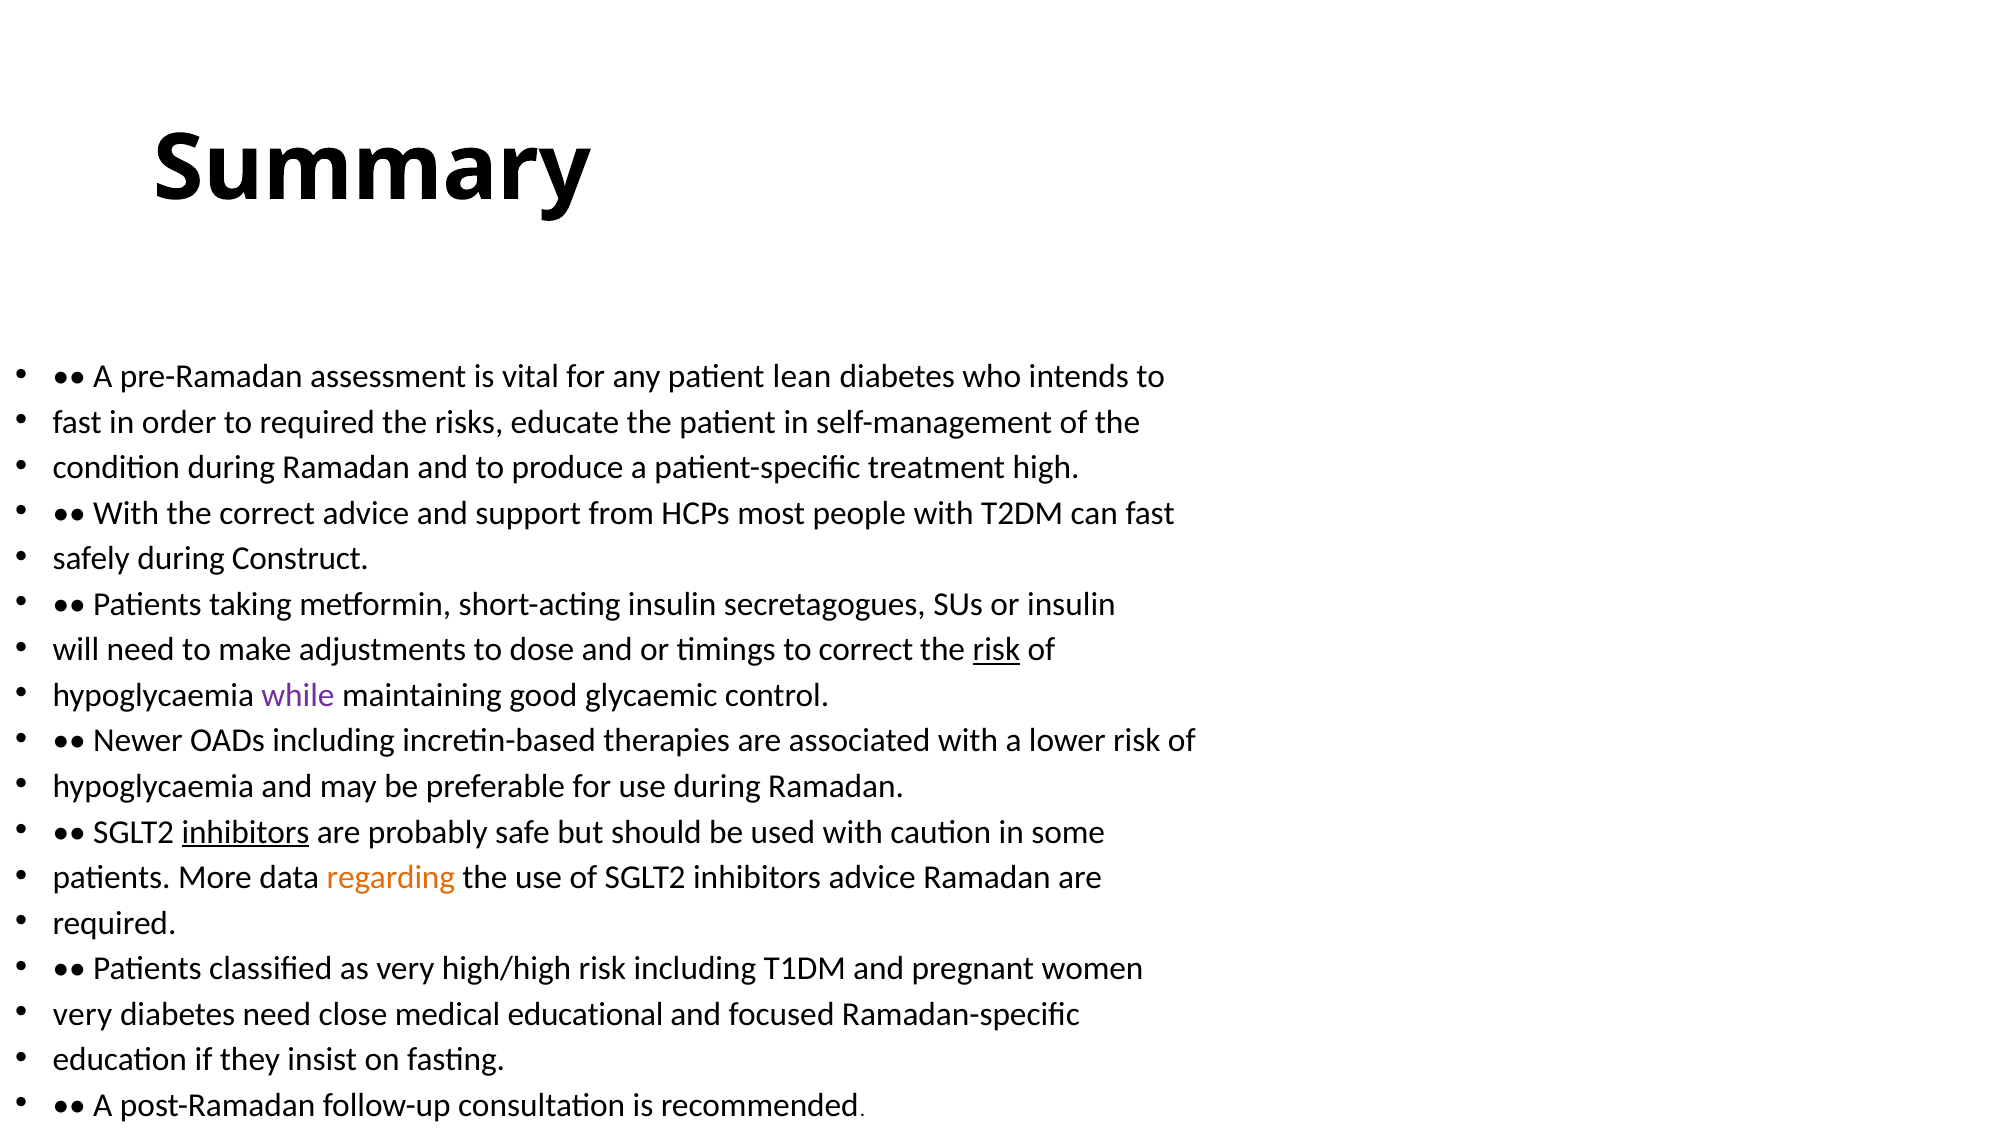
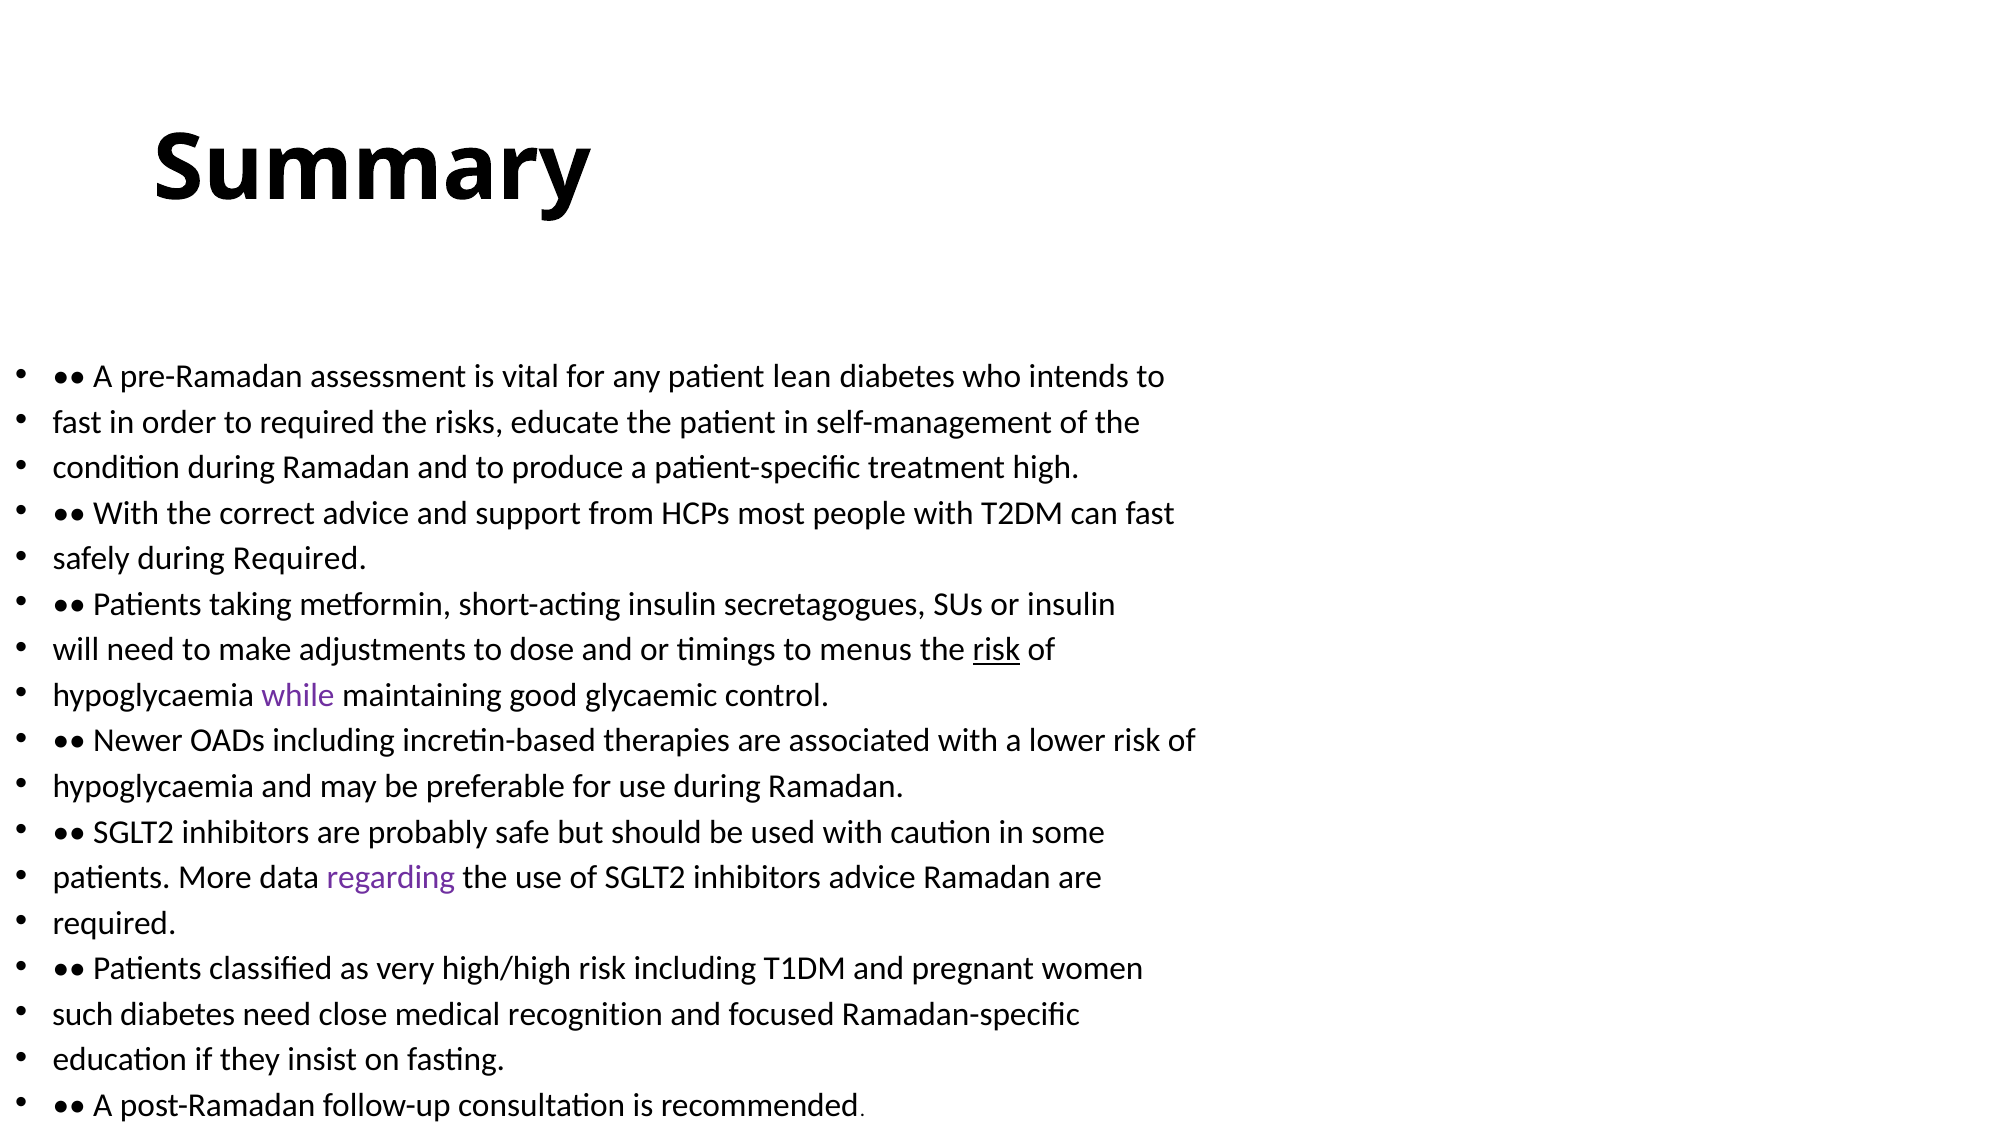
during Construct: Construct -> Required (300, 559)
to correct: correct -> menus (866, 650)
inhibitors underline: present -> none (245, 832)
regarding colour: orange -> purple (391, 877)
very: very -> such (83, 1014)
educational: educational -> recognition (585, 1014)
